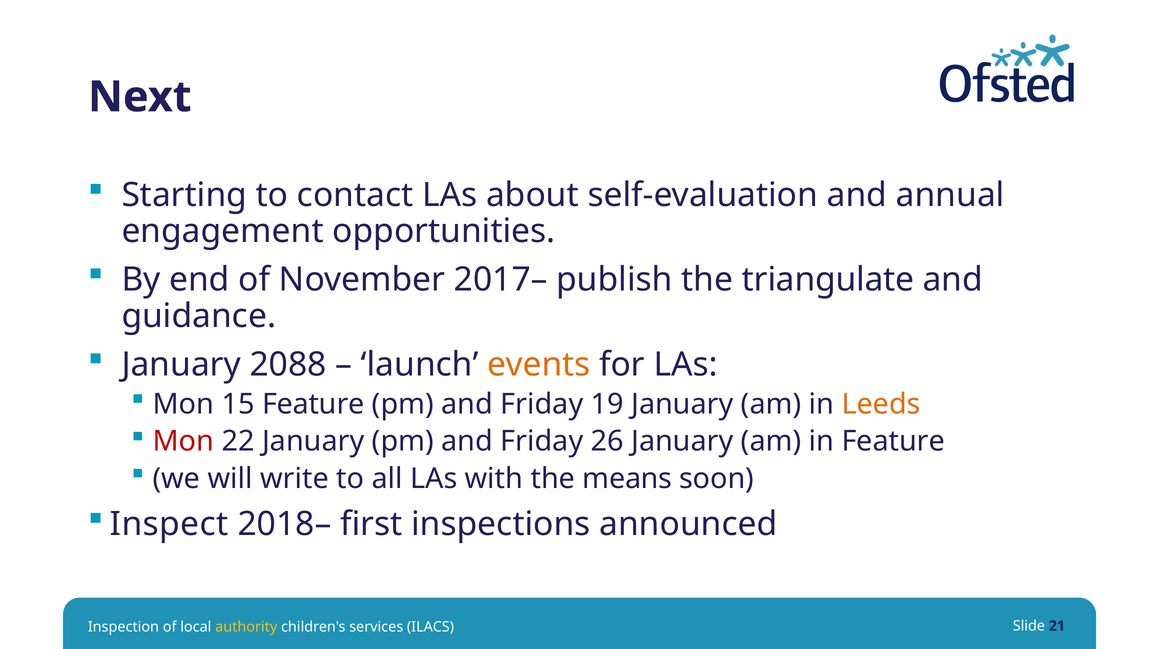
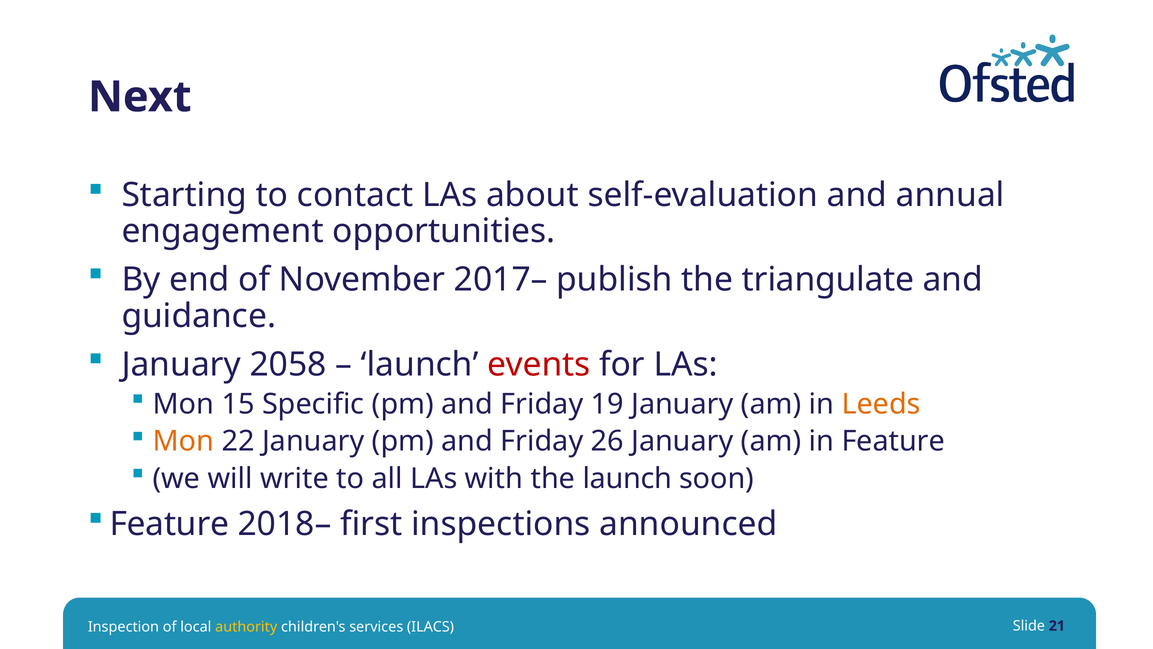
2088: 2088 -> 2058 (288, 364)
events colour: orange -> red (539, 364)
15 Feature: Feature -> Specific (313, 404)
Mon colour: red -> orange (183, 441)
the means: means -> launch (627, 478)
Inspect: Inspect -> Feature (169, 524)
